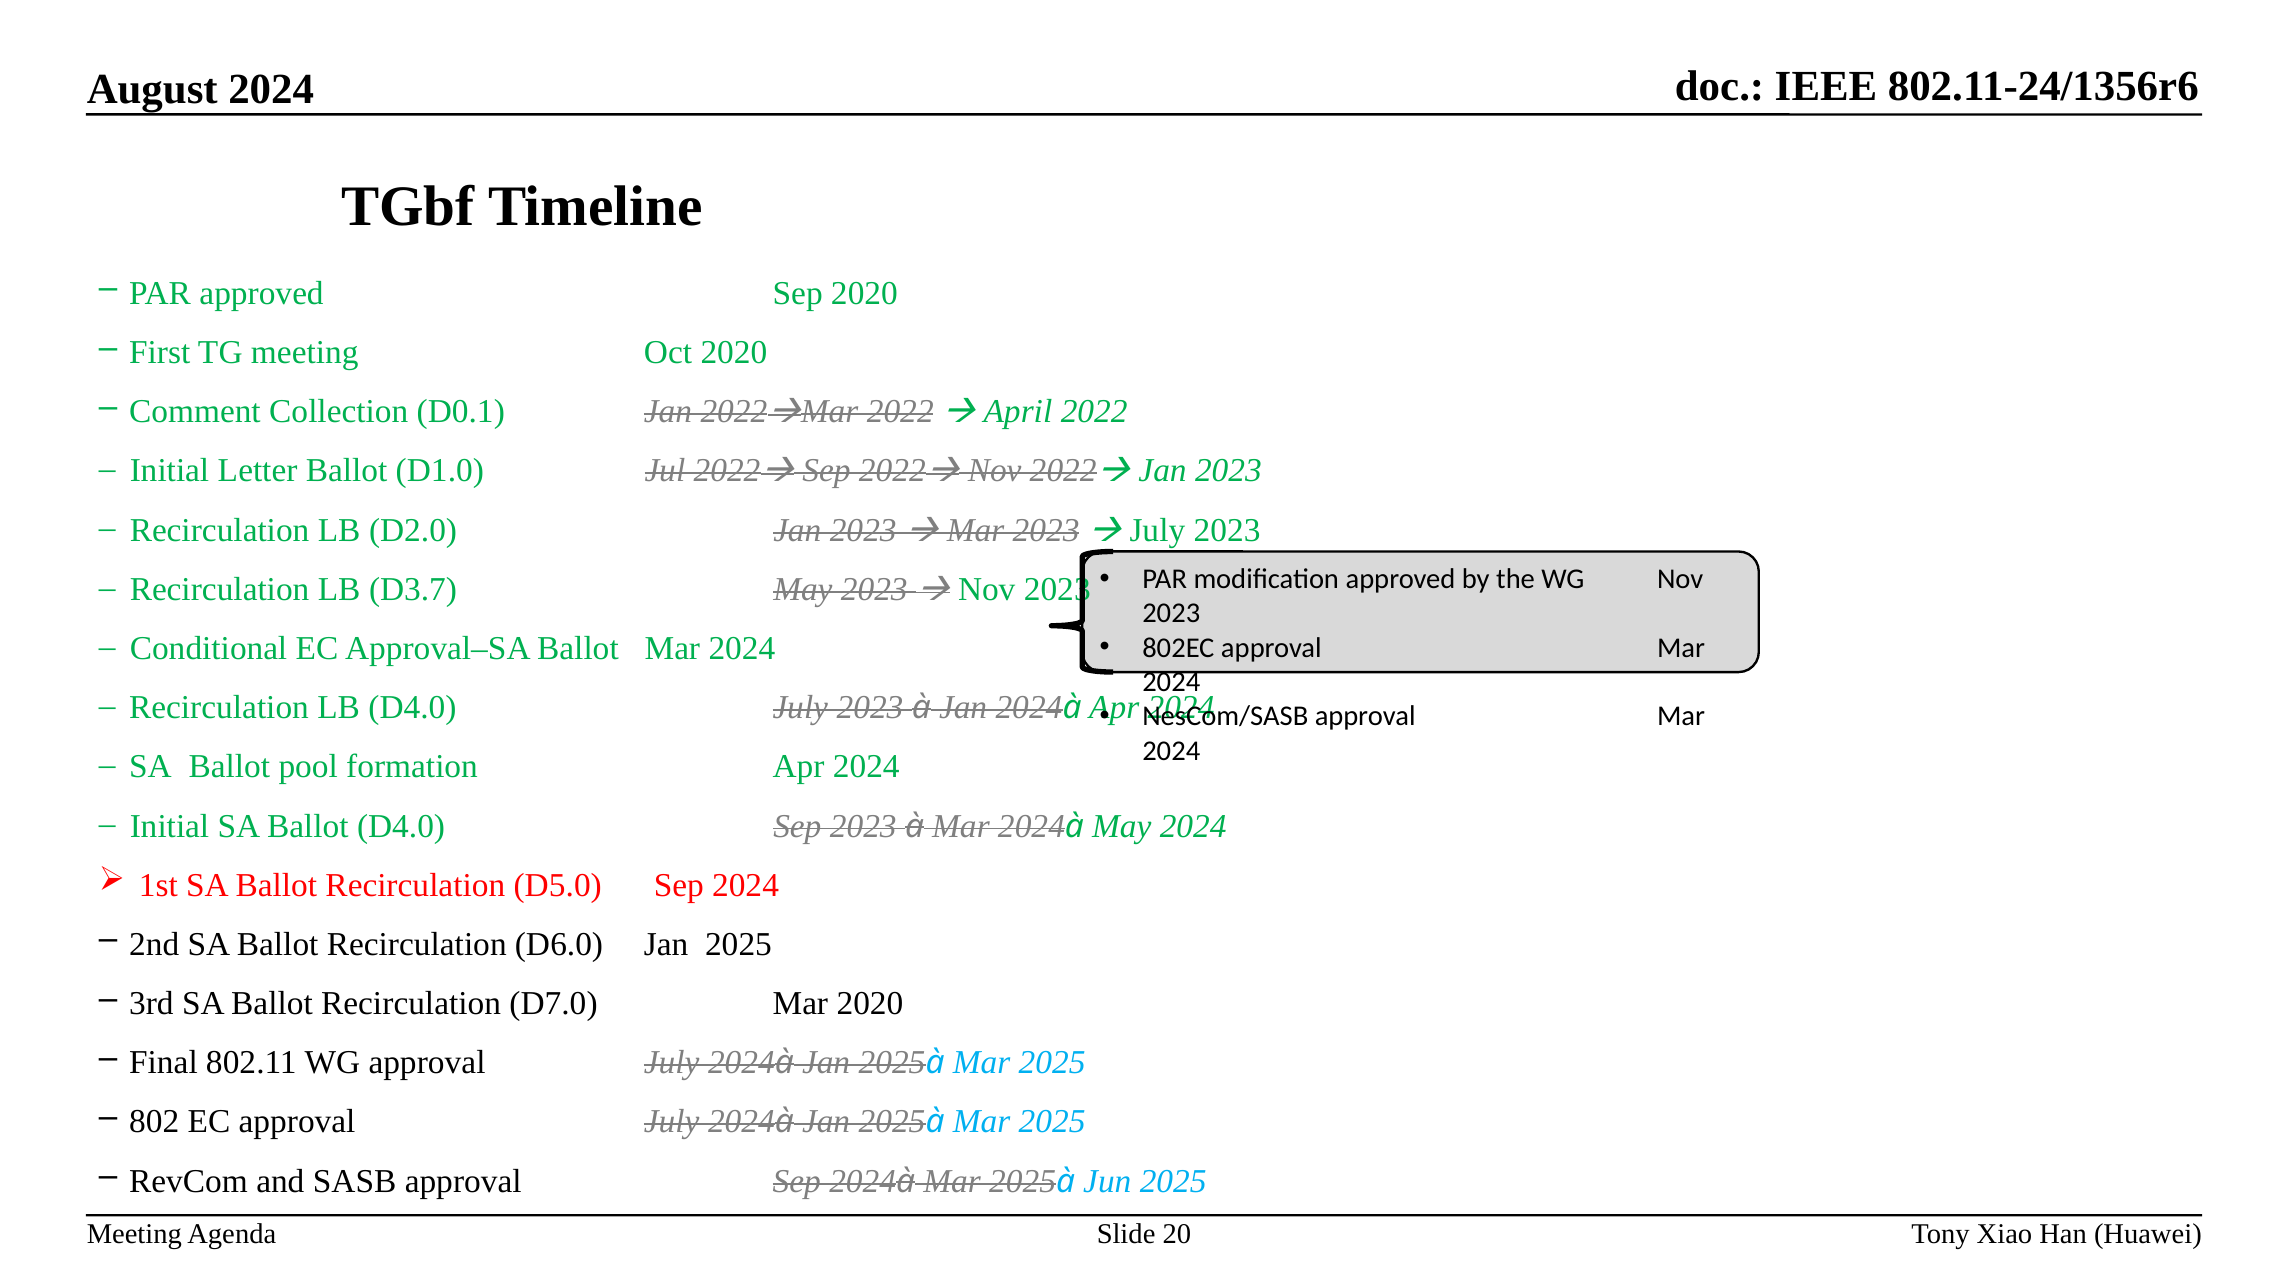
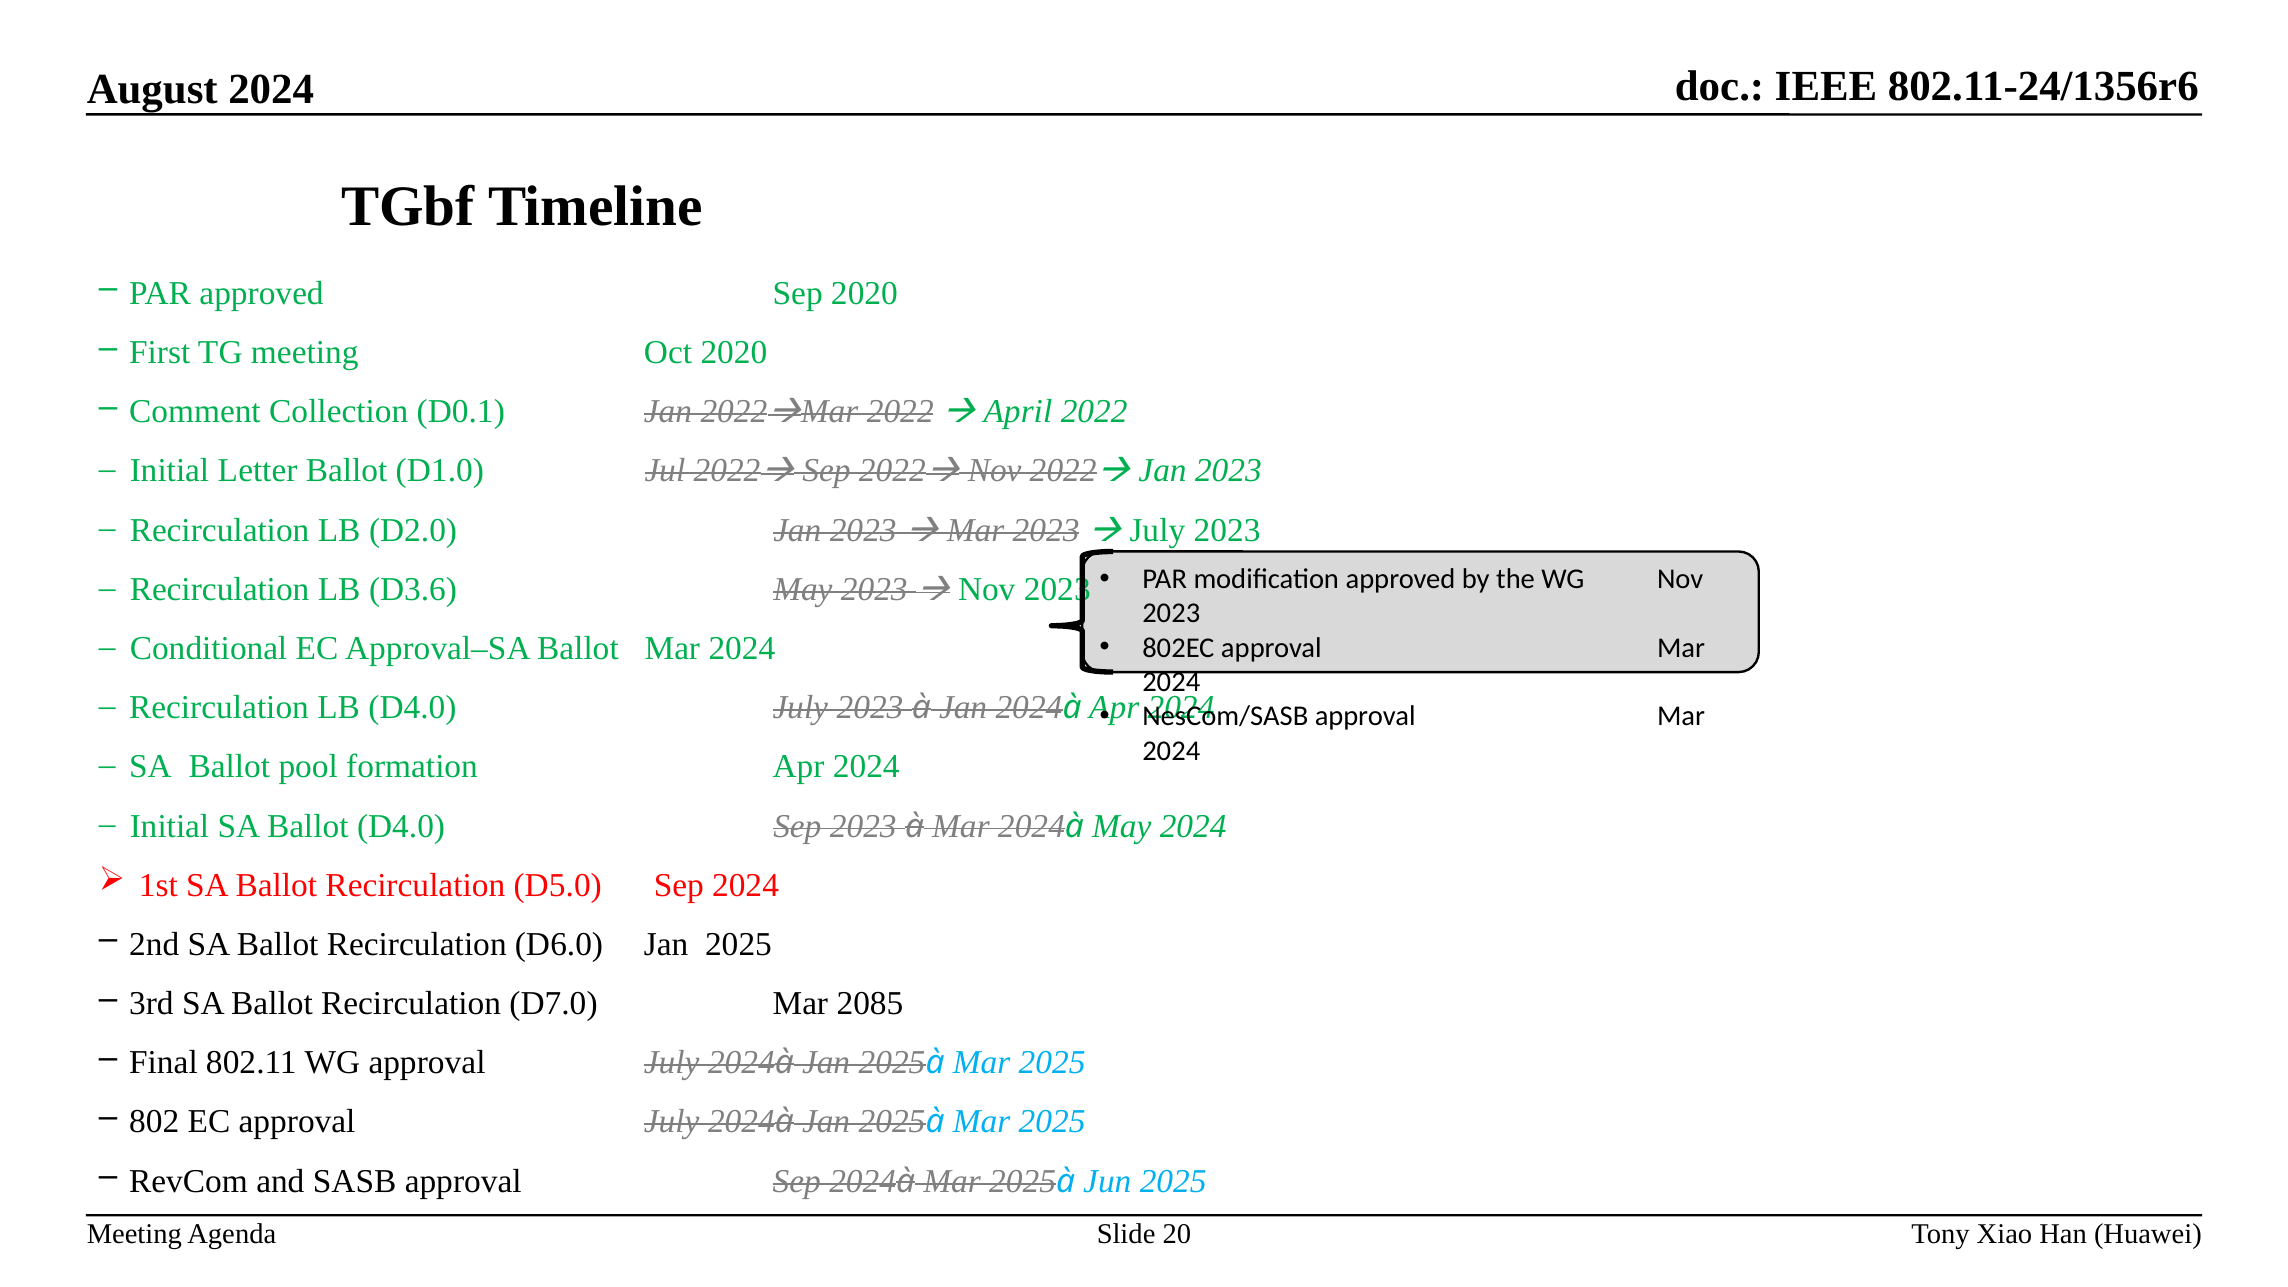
D3.7: D3.7 -> D3.6 (413, 589)
Mar 2020: 2020 -> 2085 (870, 1004)
